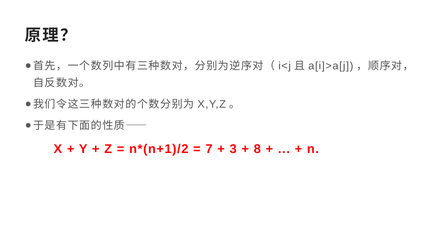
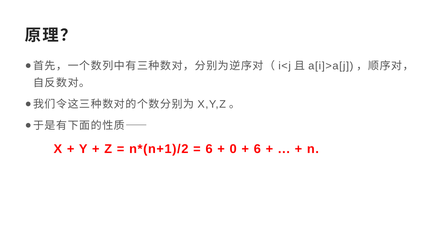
7: 7 -> 6 (209, 149)
3: 3 -> 0 (233, 149)
8: 8 -> 6 (257, 149)
